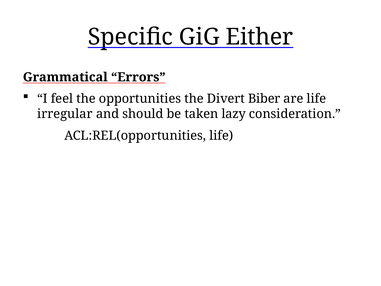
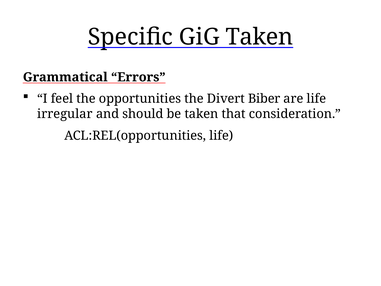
GiG Either: Either -> Taken (259, 37)
lazy: lazy -> that (234, 114)
